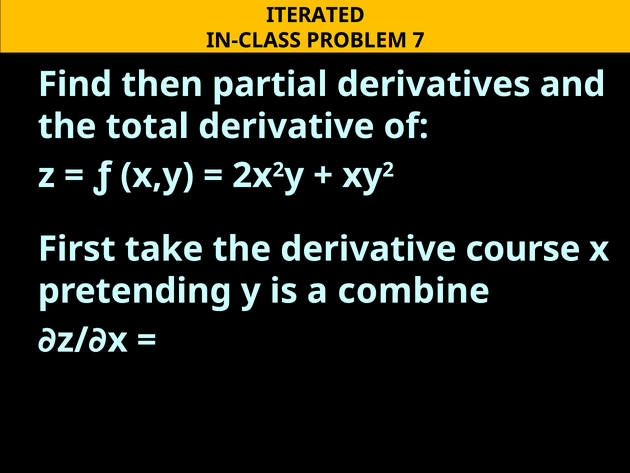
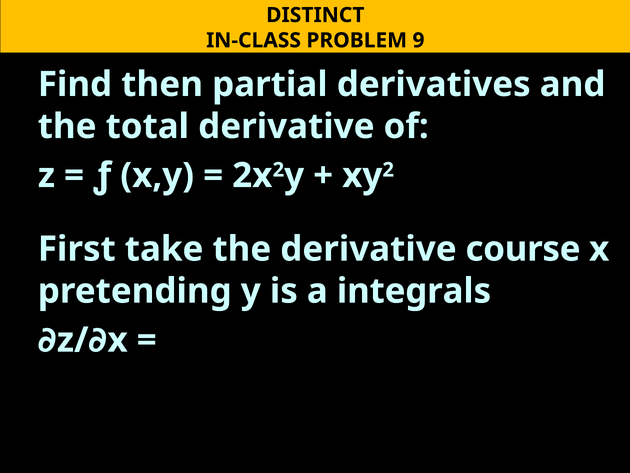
ITERATED: ITERATED -> DISTINCT (315, 15)
7: 7 -> 9 (419, 40)
combine: combine -> integrals (414, 291)
